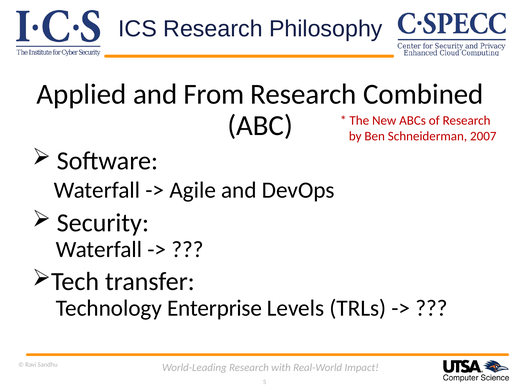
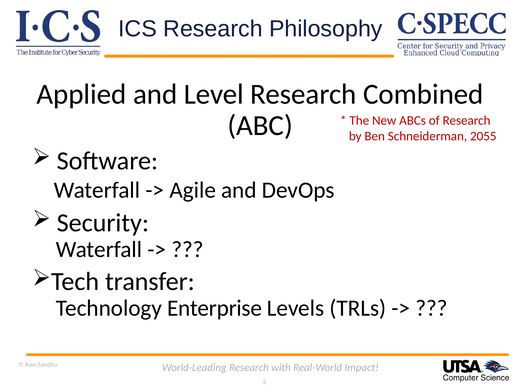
From: From -> Level (214, 94)
2007: 2007 -> 2055 (483, 136)
